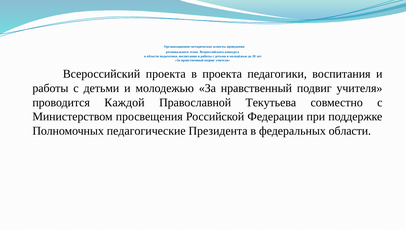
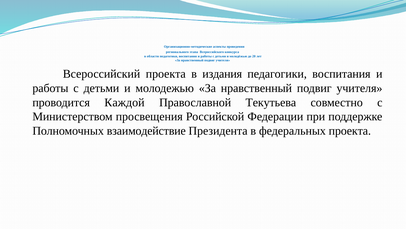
в проекта: проекта -> издания (222, 74)
педагогические: педагогические -> взаимодействие (146, 131)
федеральных области: области -> проекта (350, 131)
